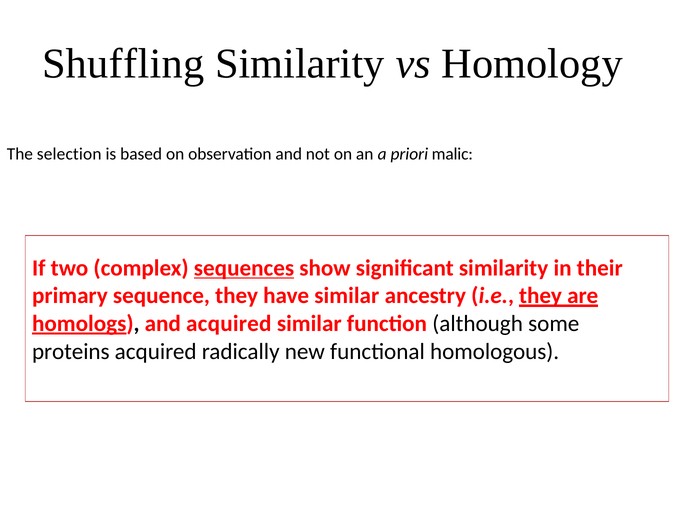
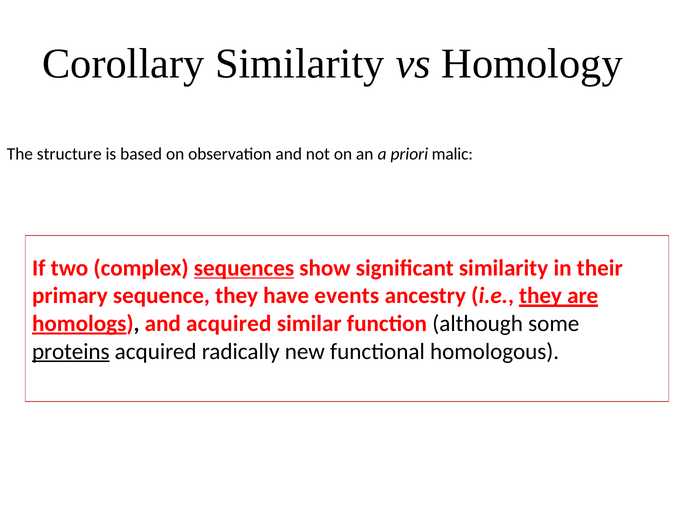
Shuffling: Shuffling -> Corollary (123, 64)
selection: selection -> structure (69, 154)
have similar: similar -> events (347, 296)
proteins underline: none -> present (71, 351)
